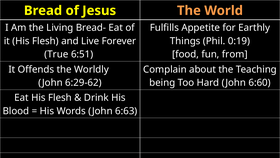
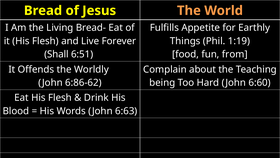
0:19: 0:19 -> 1:19 (239, 41)
True: True -> Shall (56, 54)
6:29-62: 6:29-62 -> 6:86-62 (83, 82)
